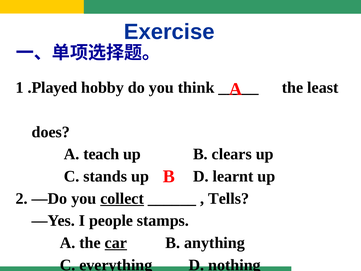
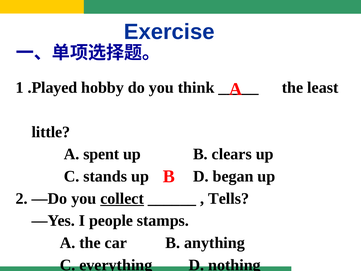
does: does -> little (51, 132)
teach: teach -> spent (101, 154)
learnt: learnt -> began (233, 176)
car underline: present -> none (116, 243)
